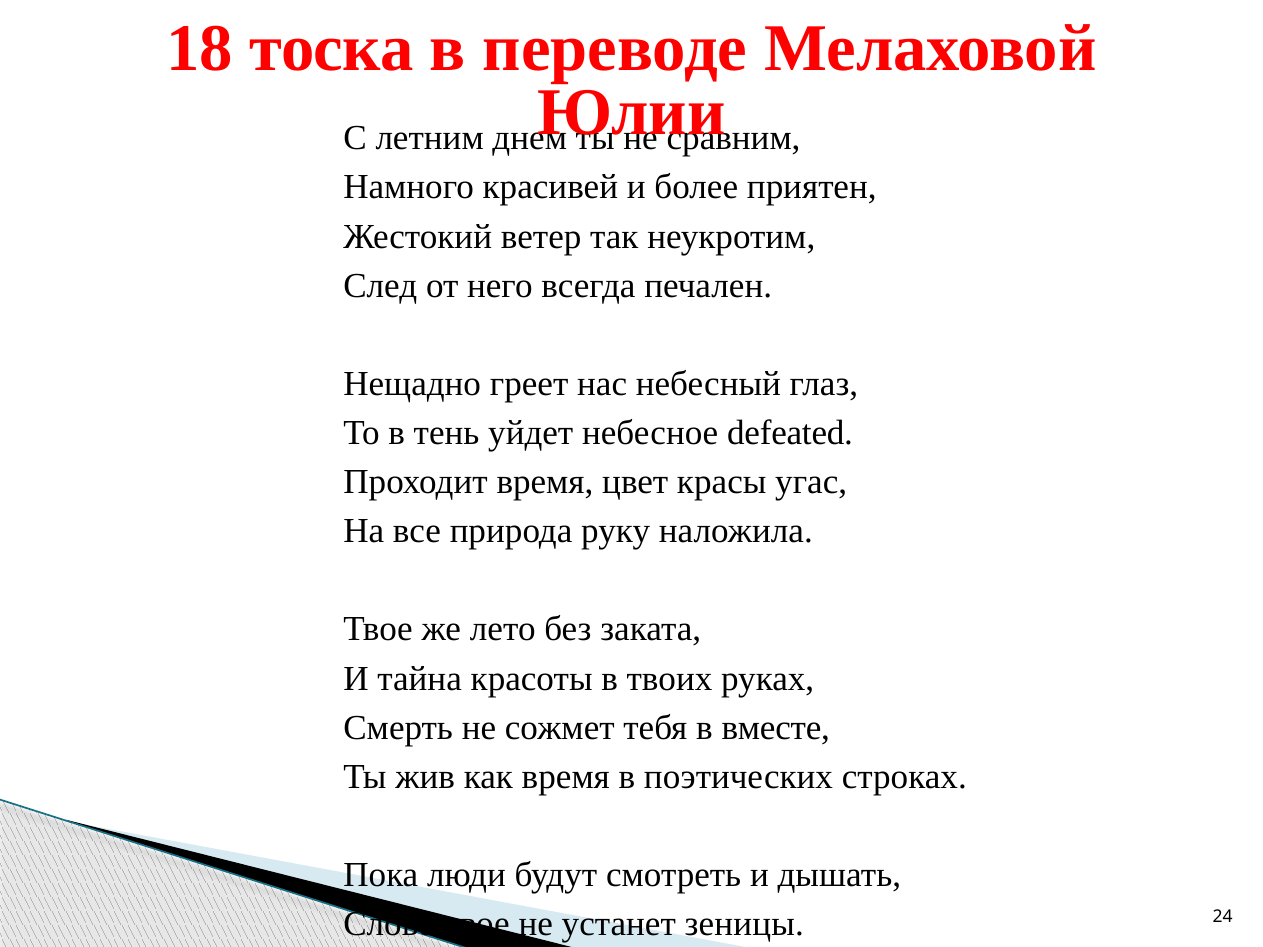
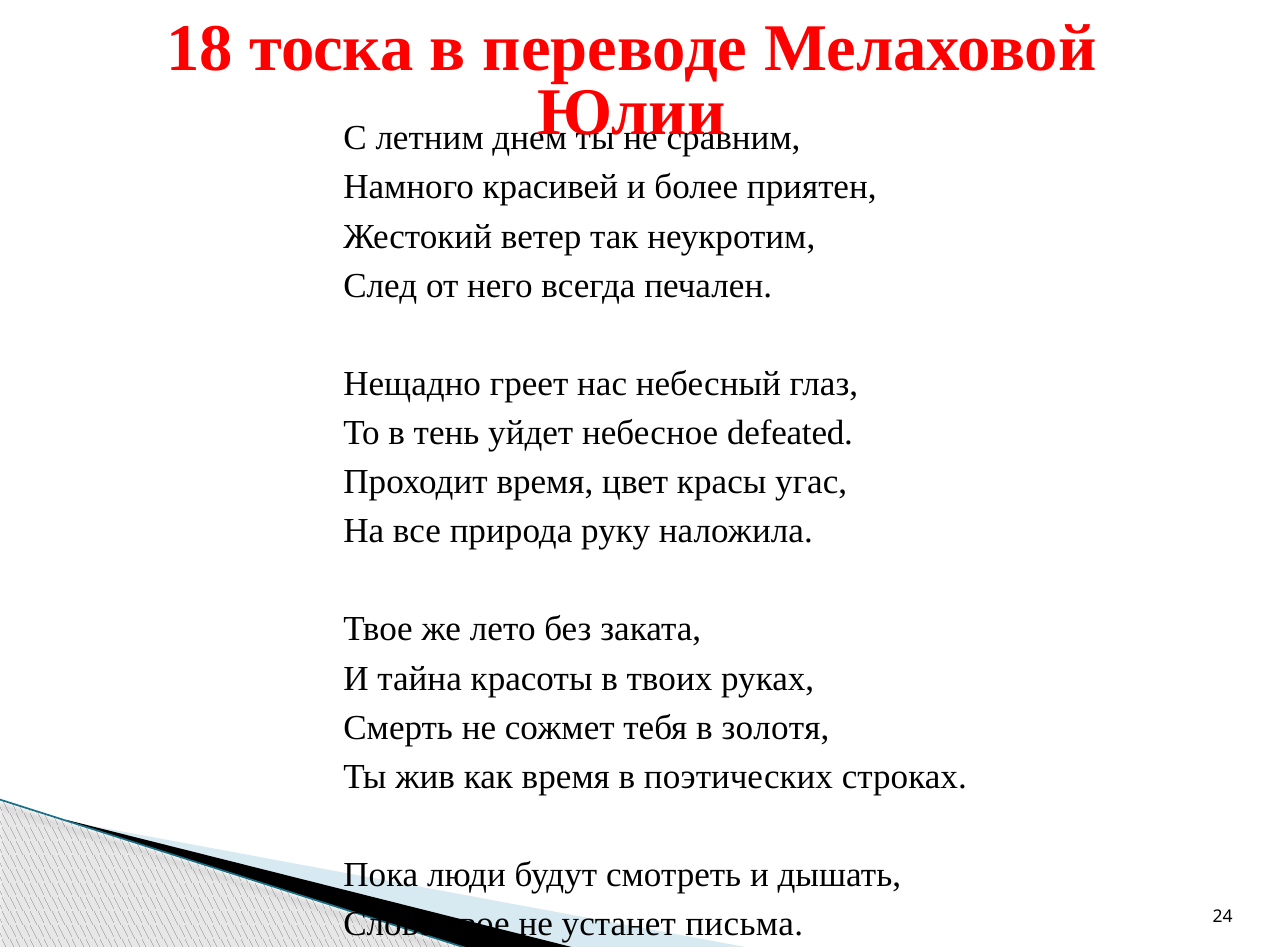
вместе: вместе -> золотя (776, 728)
зеницы: зеницы -> письма (744, 924)
